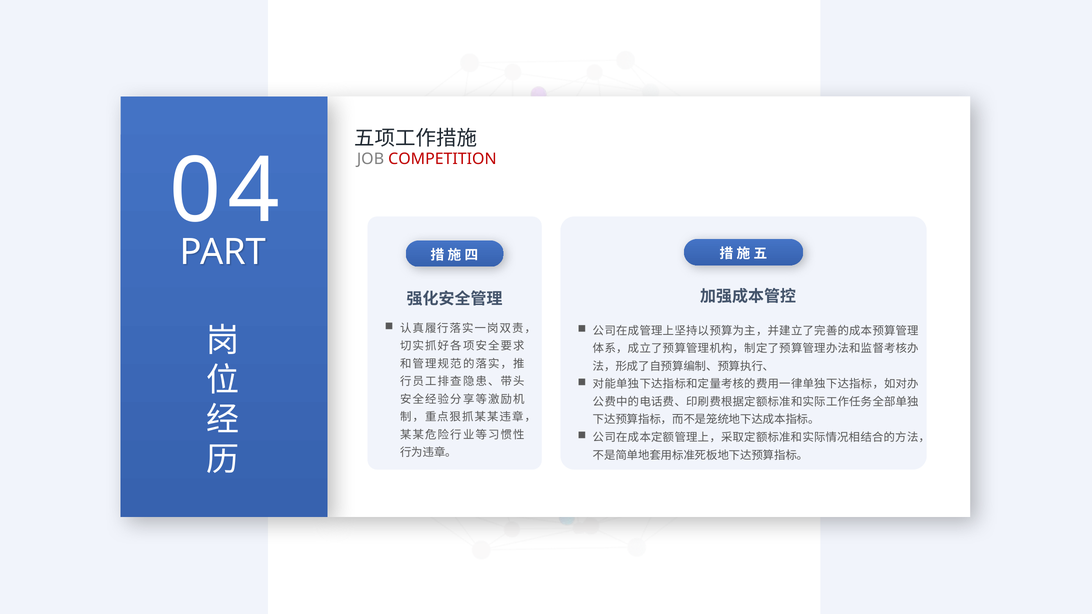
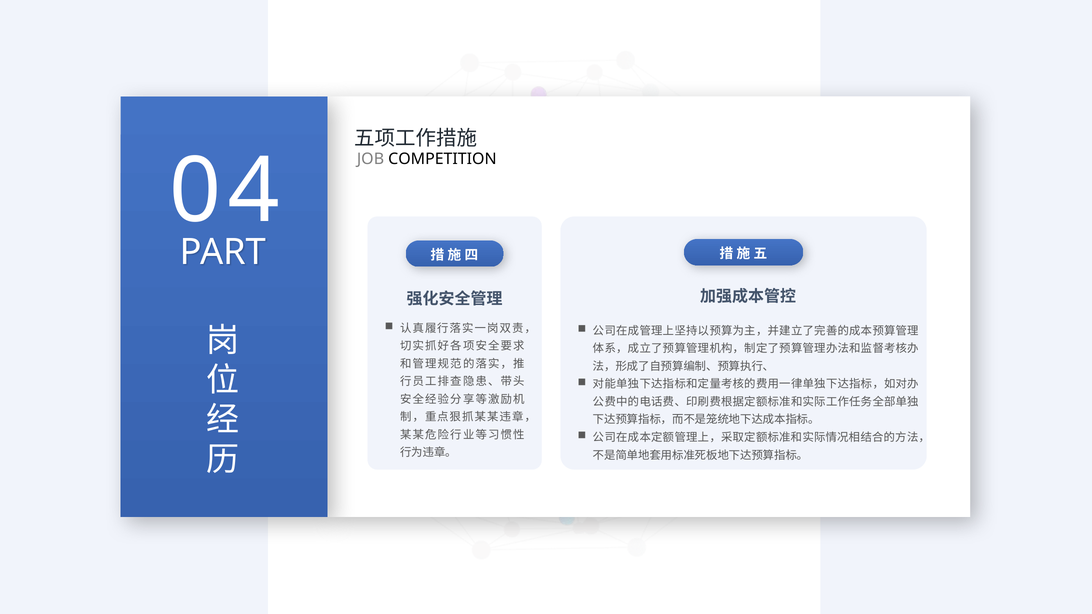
COMPETITION colour: red -> black (442, 159)
